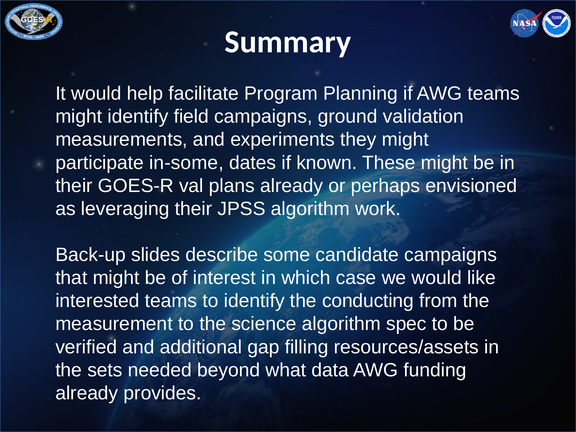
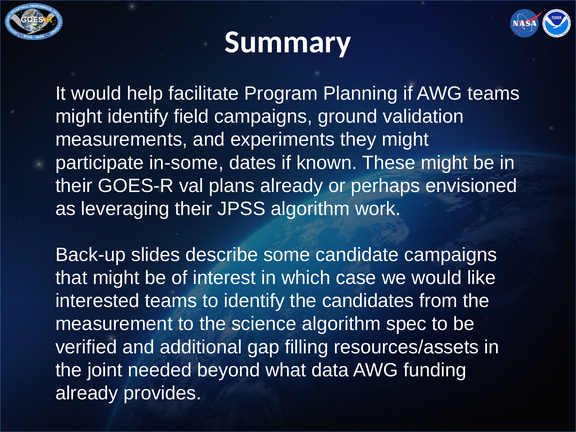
conducting: conducting -> candidates (368, 301)
sets: sets -> joint (105, 370)
